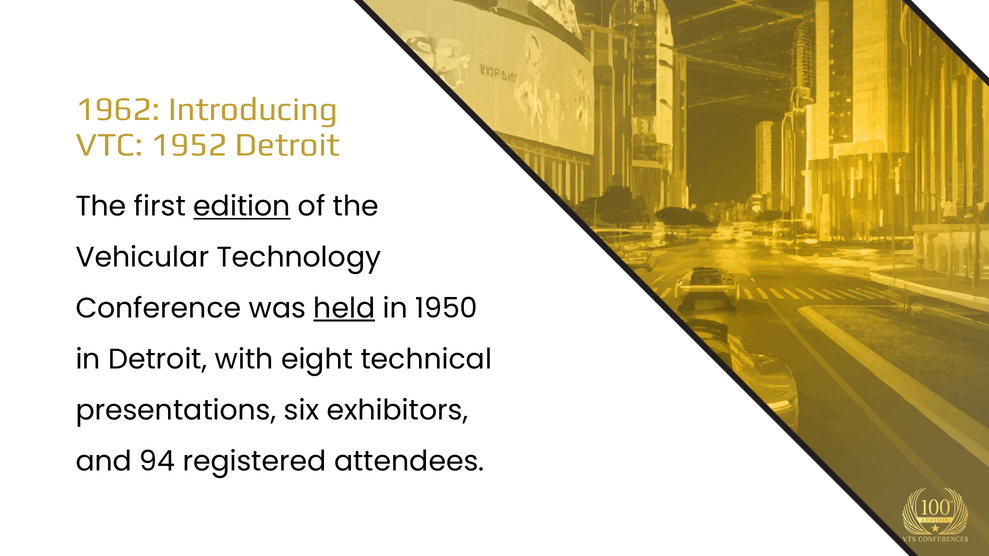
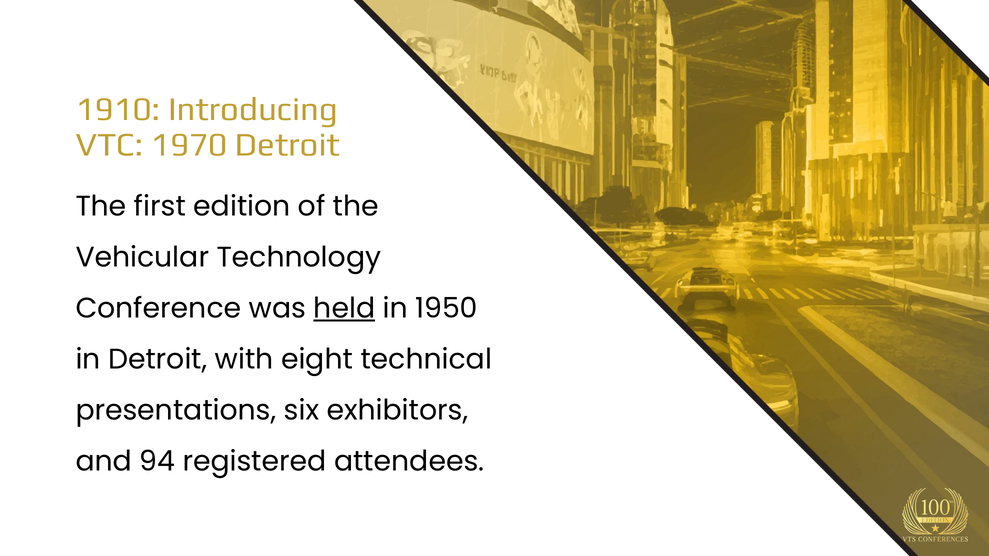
1962: 1962 -> 1910 (118, 110)
1952: 1952 -> 1970 (189, 145)
edition underline: present -> none (242, 207)
